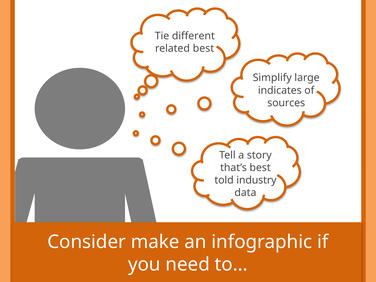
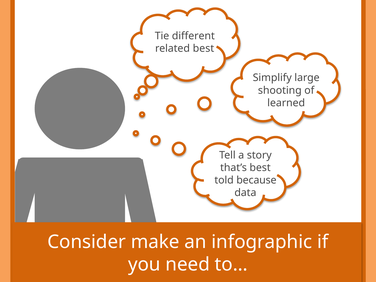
indicates: indicates -> shooting (280, 90)
sources: sources -> learned (286, 103)
industry: industry -> because (256, 180)
